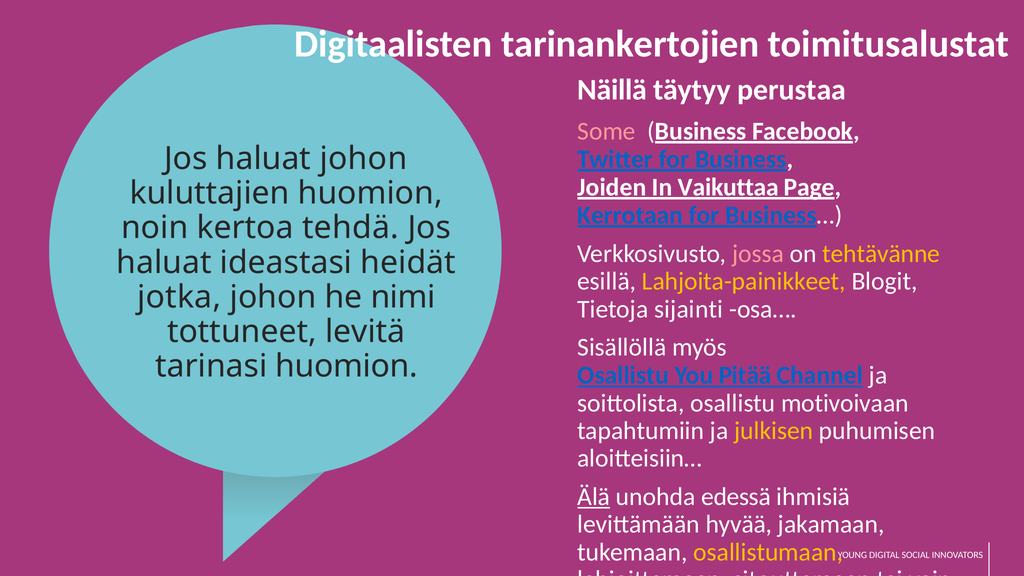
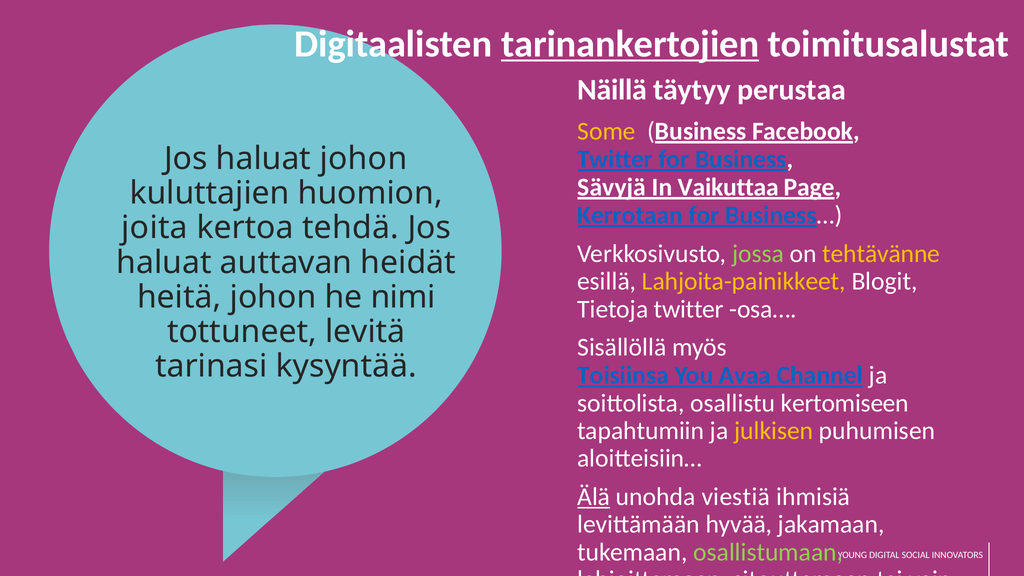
tarinankertojien underline: none -> present (630, 44)
Some colour: pink -> yellow (606, 131)
Joiden: Joiden -> Sävyjä (612, 187)
noin: noin -> joita (155, 228)
jossa colour: pink -> light green (758, 254)
ideastasi: ideastasi -> auttavan (286, 262)
jotka: jotka -> heitä (179, 297)
Tietoja sijainti: sijainti -> twitter (689, 309)
tarinasi huomion: huomion -> kysyntää (346, 366)
Osallistu: Osallistu -> Toisiinsa (623, 375)
Pitää: Pitää -> Avaa (745, 375)
motivoivaan: motivoivaan -> kertomiseen (845, 403)
edessä: edessä -> viestiä (736, 497)
osallistumaan colour: yellow -> light green (768, 552)
